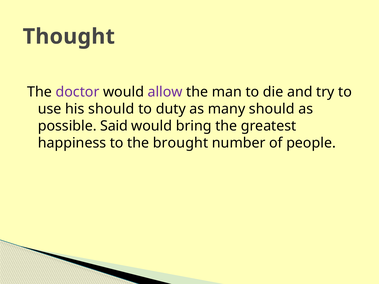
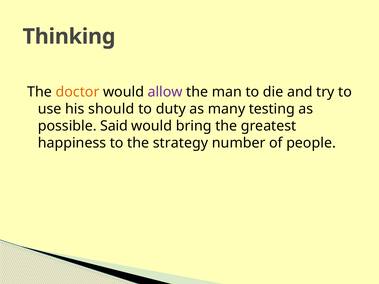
Thought: Thought -> Thinking (69, 37)
doctor colour: purple -> orange (77, 92)
many should: should -> testing (272, 109)
brought: brought -> strategy (181, 143)
